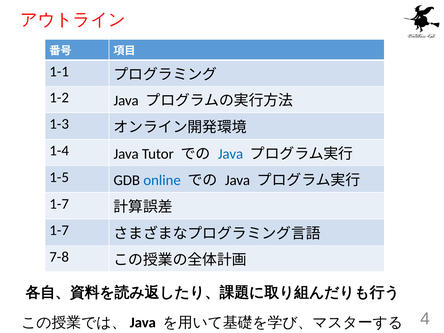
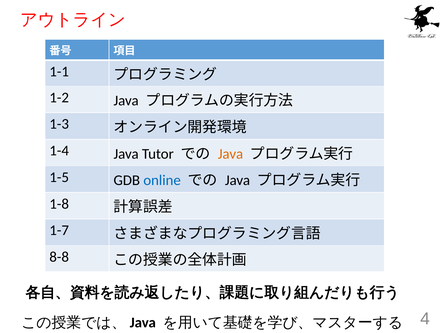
Java colour: blue -> orange (231, 154)
1-7: 1-7 -> 1-8 (59, 204)
7-8: 7-8 -> 8-8 (59, 257)
